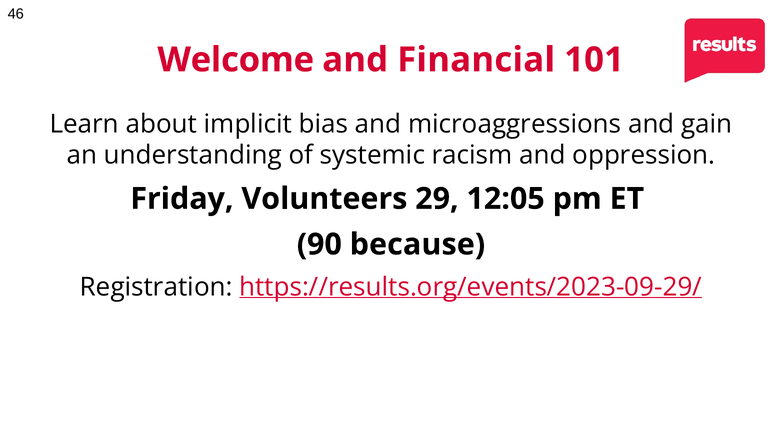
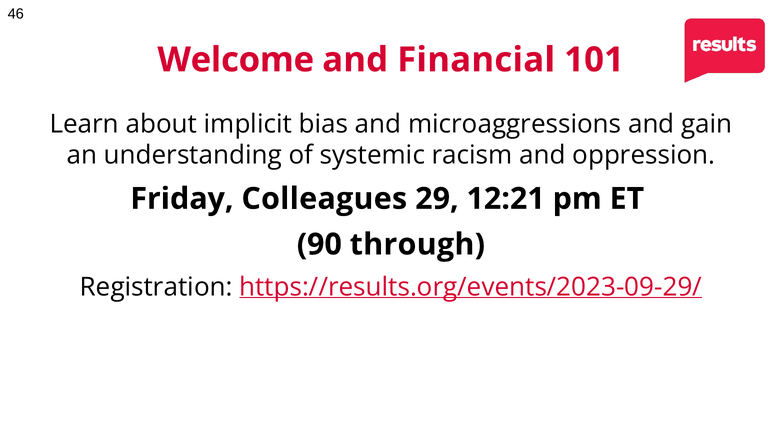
Volunteers: Volunteers -> Colleagues (324, 199)
12:05: 12:05 -> 12:21 (506, 199)
because: because -> through (417, 244)
